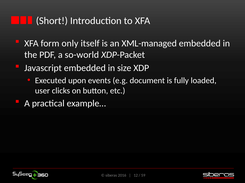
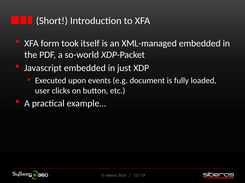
only: only -> took (70, 44)
size: size -> just (124, 68)
